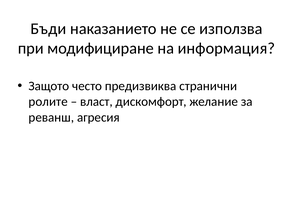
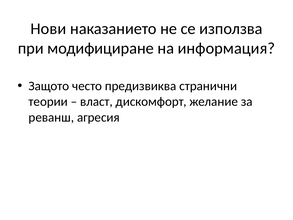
Бъди: Бъди -> Нови (48, 29)
ролите: ролите -> теории (48, 102)
